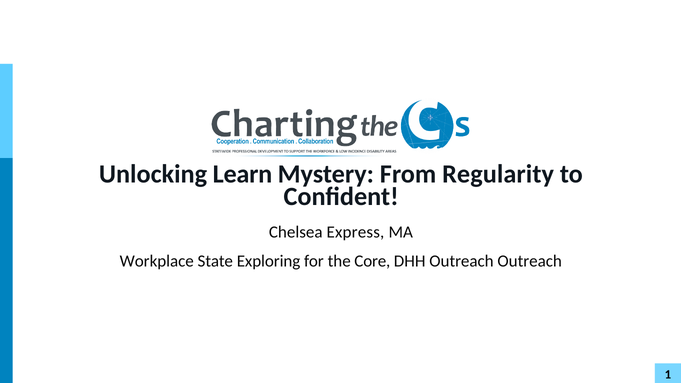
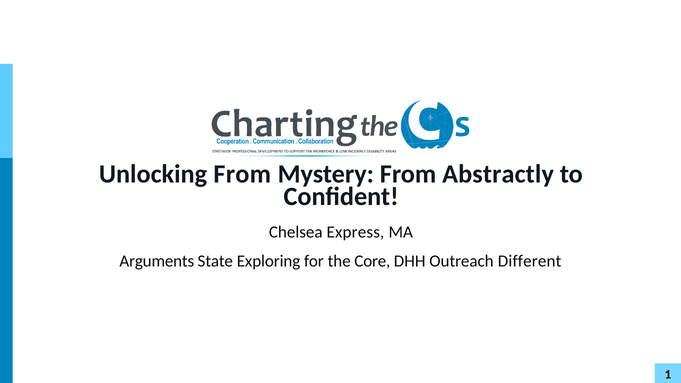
Unlocking Learn: Learn -> From (242, 174)
Regularity: Regularity -> Abstractly (498, 174)
Workplace: Workplace -> Arguments (157, 261)
Outreach Outreach: Outreach -> Different (530, 261)
